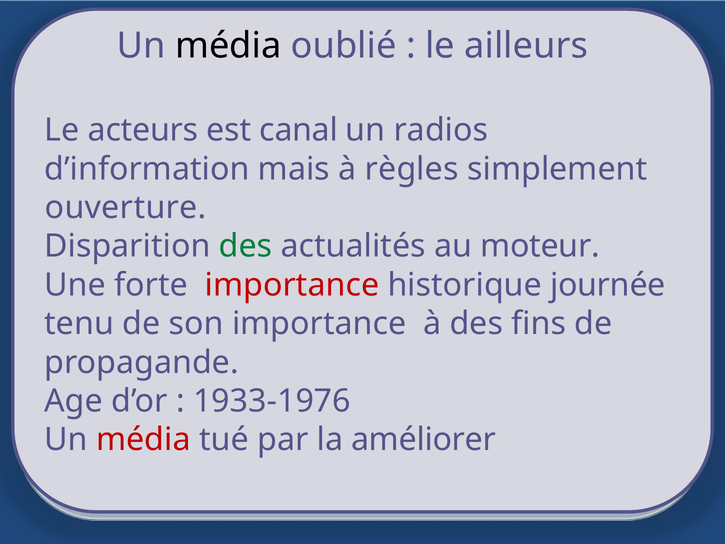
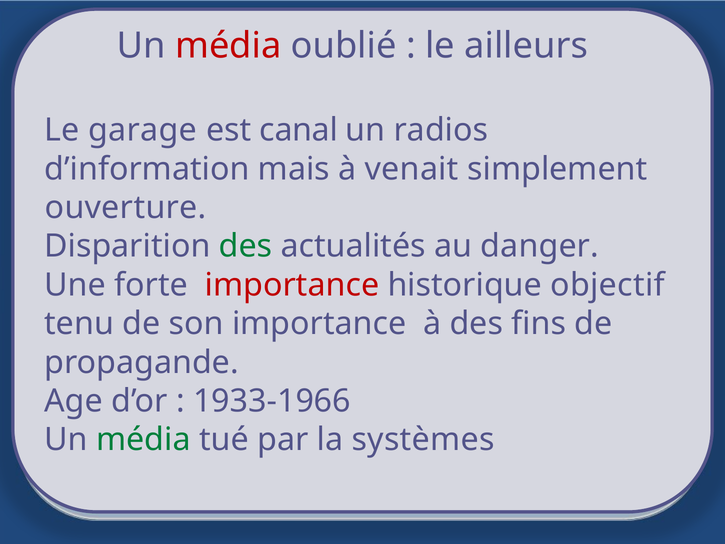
média colour: black -> red (228, 46)
acteurs: acteurs -> garage (143, 130)
règles: règles -> venait (412, 169)
moteur: moteur -> danger (540, 246)
journée: journée -> objectif (608, 285)
1933-1976: 1933-1976 -> 1933-1966 (272, 401)
média colour: red -> green (143, 440)
améliorer: améliorer -> systèmes (423, 440)
